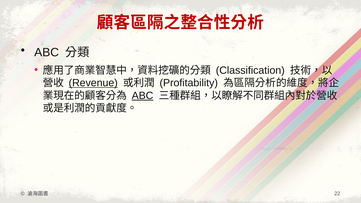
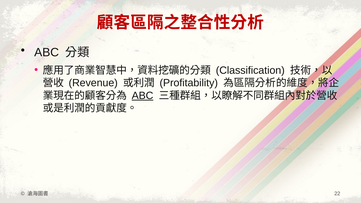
Revenue underline: present -> none (93, 83)
